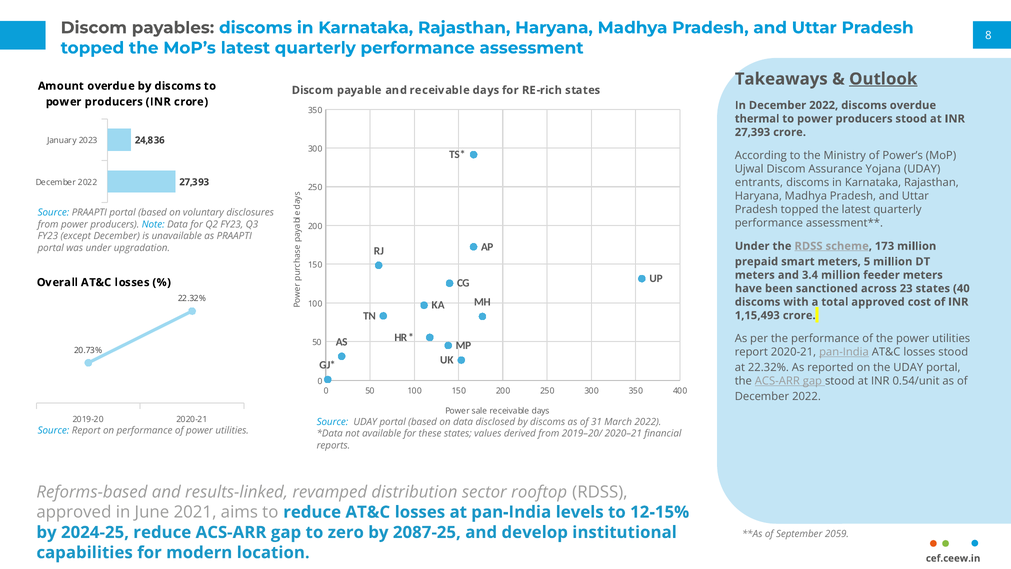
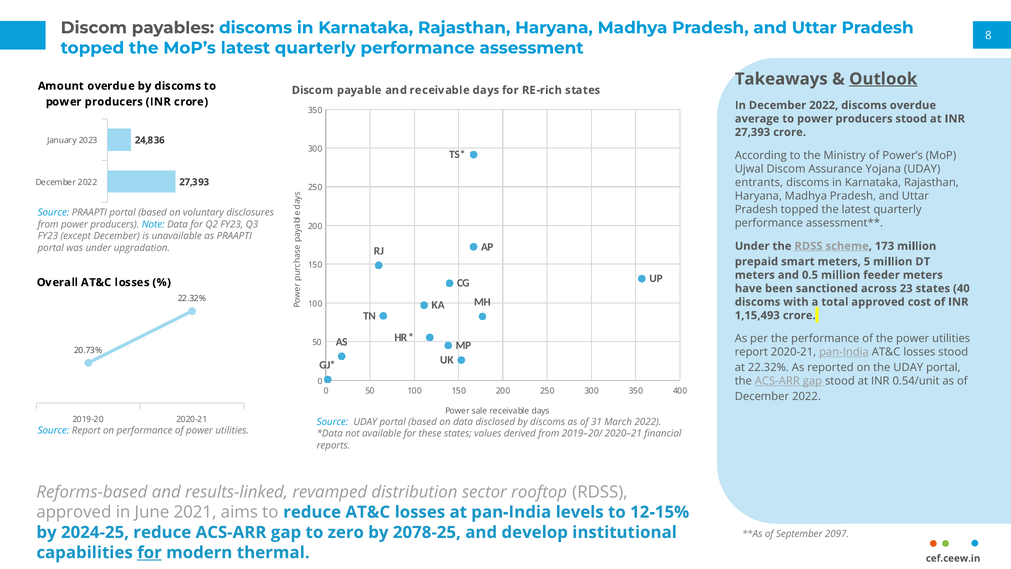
thermal: thermal -> average (757, 119)
3.4: 3.4 -> 0.5 (810, 275)
2087-25: 2087-25 -> 2078-25 (427, 532)
2059: 2059 -> 2097 (837, 534)
for underline: none -> present (149, 552)
location: location -> thermal (273, 552)
